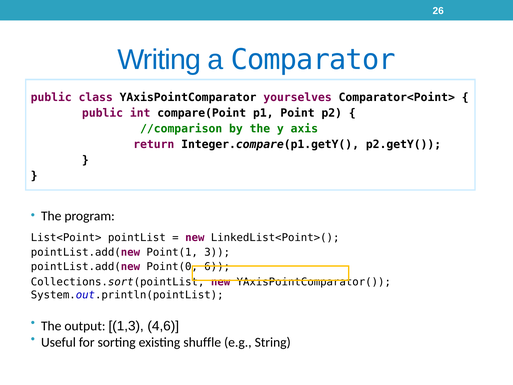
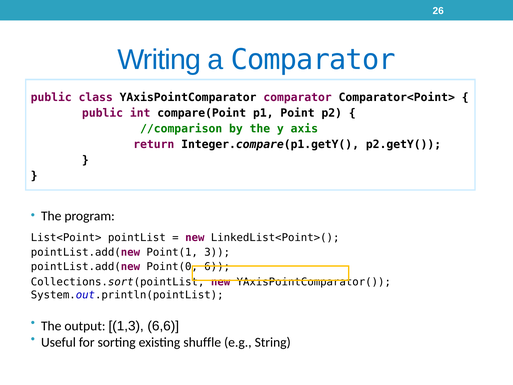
YAxisPointComparator yourselves: yourselves -> comparator (298, 97)
4,6: 4,6 -> 6,6 (163, 326)
